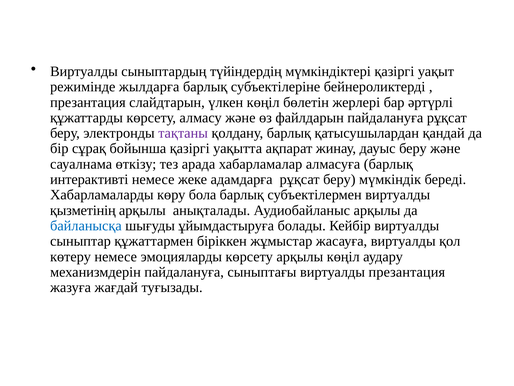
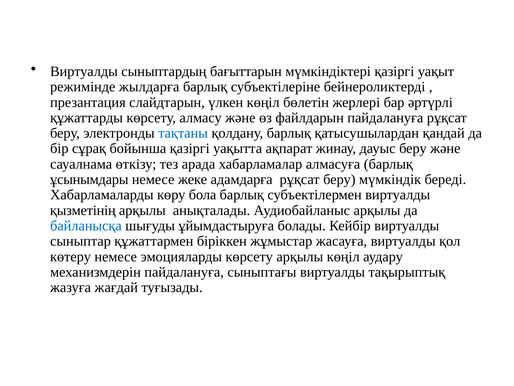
түйіндердің: түйіндердің -> бағыттарын (246, 71)
тақтаны colour: purple -> blue (183, 133)
интерактивті: интерактивті -> ұсынымдары (89, 179)
виртуалды презантация: презантация -> тақырыптық (407, 272)
